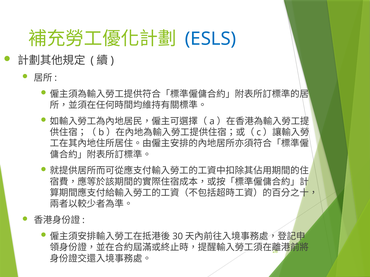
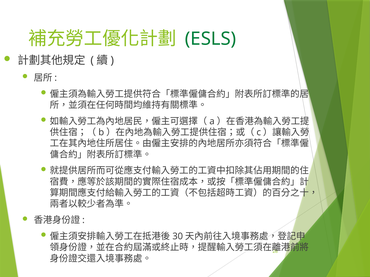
ESLS colour: blue -> green (211, 39)
